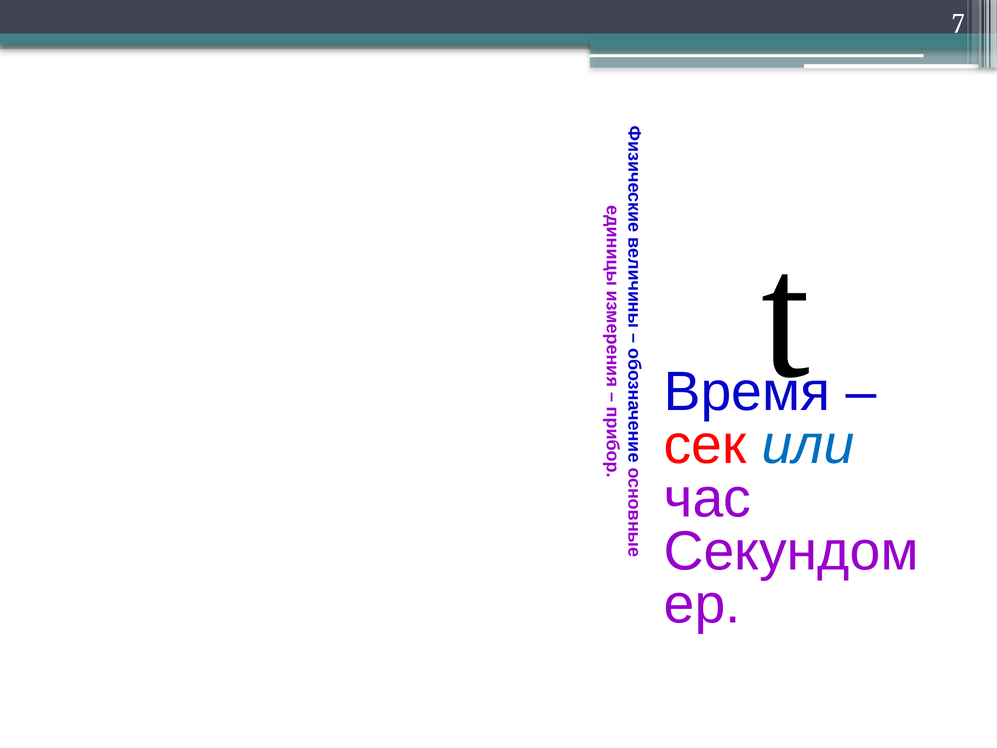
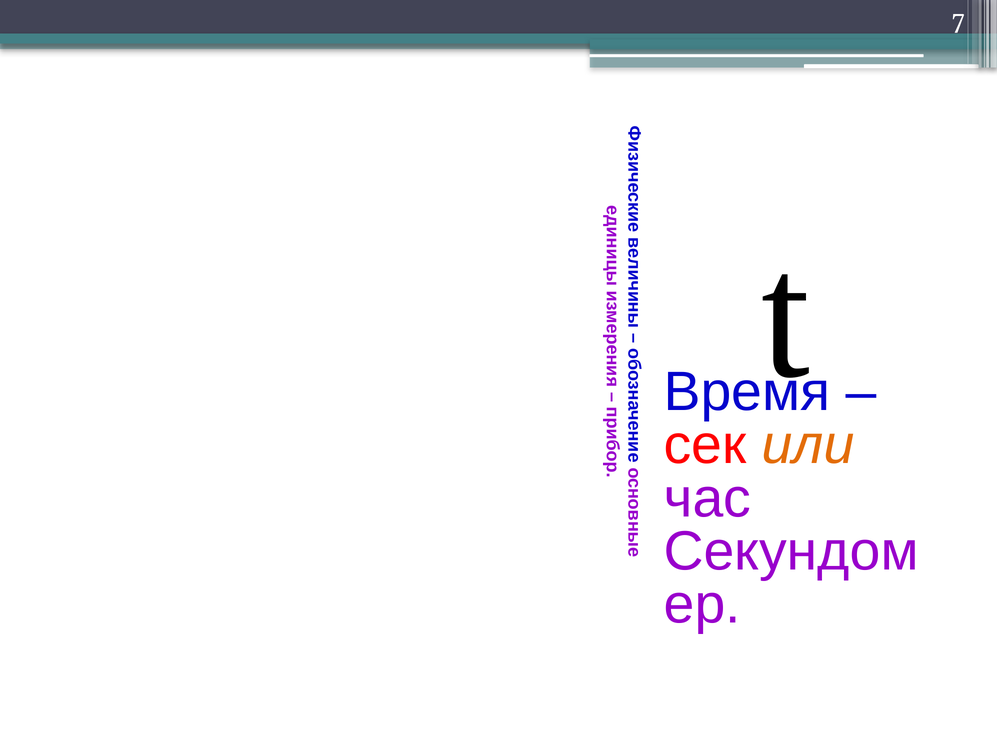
или colour: blue -> orange (808, 445)
